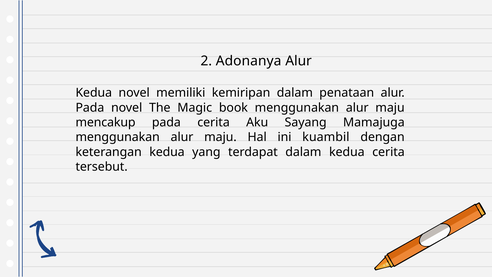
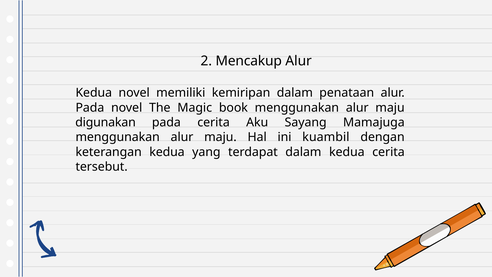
Adonanya: Adonanya -> Mencakup (249, 61)
mencakup: mencakup -> digunakan (106, 122)
